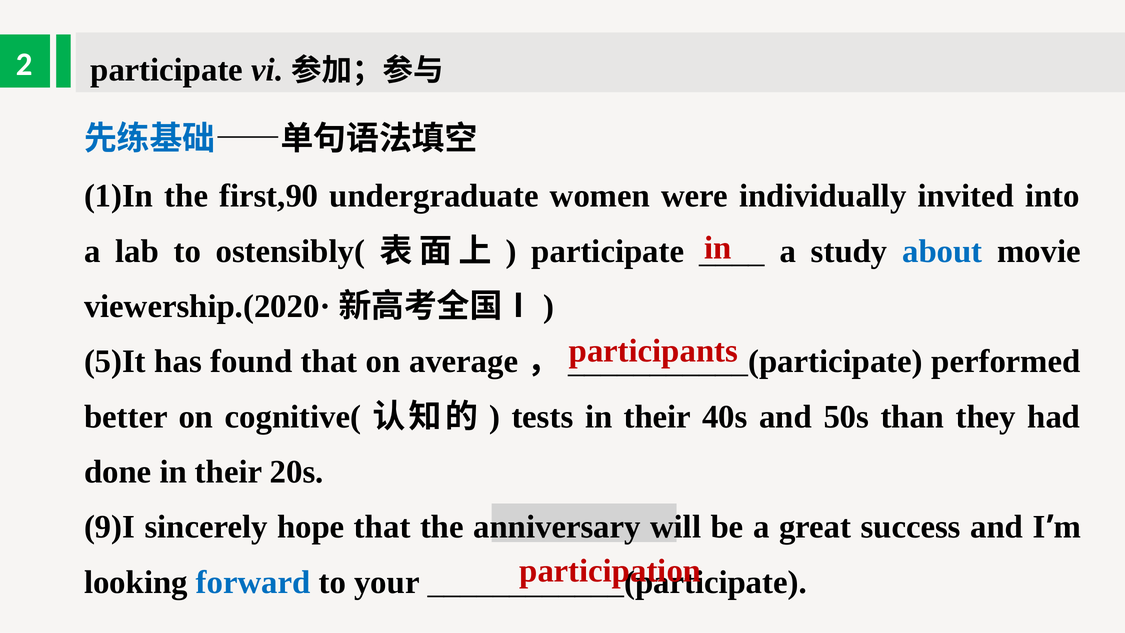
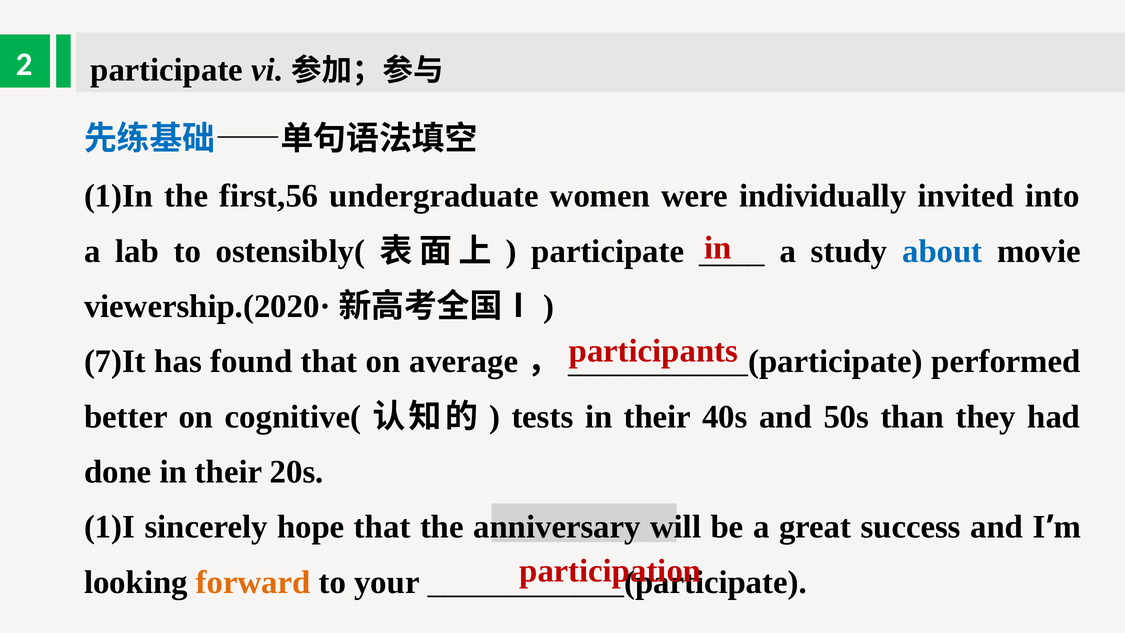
first,90: first,90 -> first,56 (269, 196)
5)It: 5)It -> 7)It (115, 362)
9)I: 9)I -> 1)I (110, 527)
forward colour: blue -> orange (253, 582)
